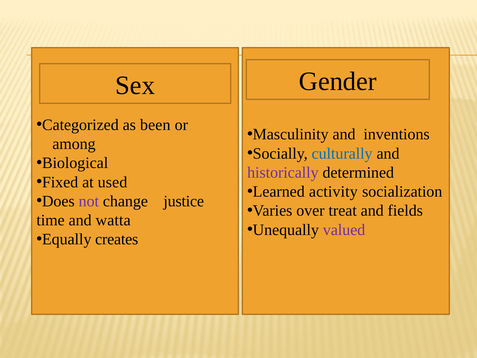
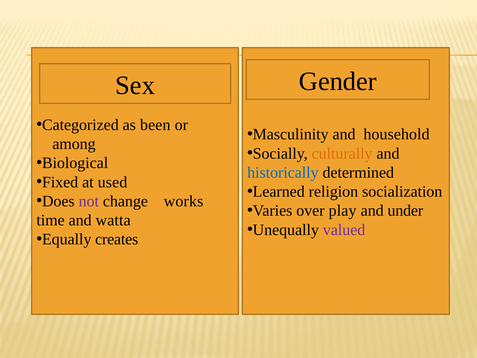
inventions: inventions -> household (397, 134)
culturally colour: blue -> orange (342, 153)
historically colour: purple -> blue (283, 172)
activity: activity -> religion (333, 192)
justice: justice -> works (184, 201)
treat: treat -> play (343, 211)
fields: fields -> under (405, 211)
